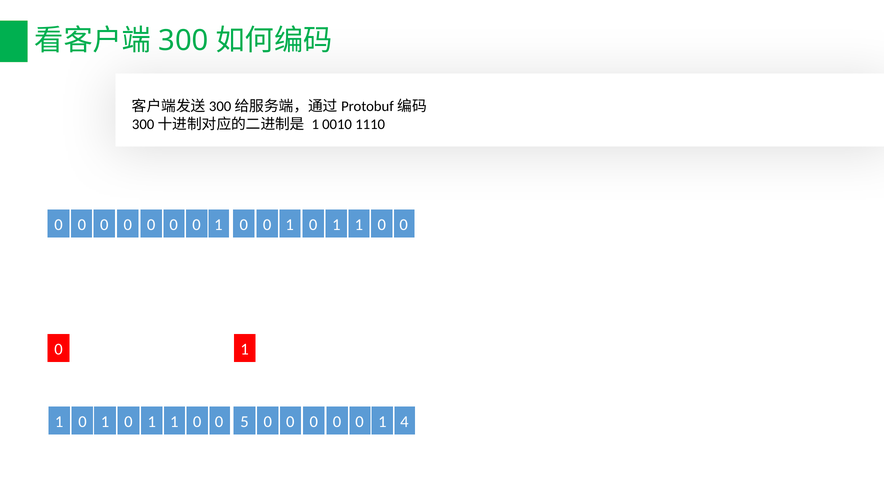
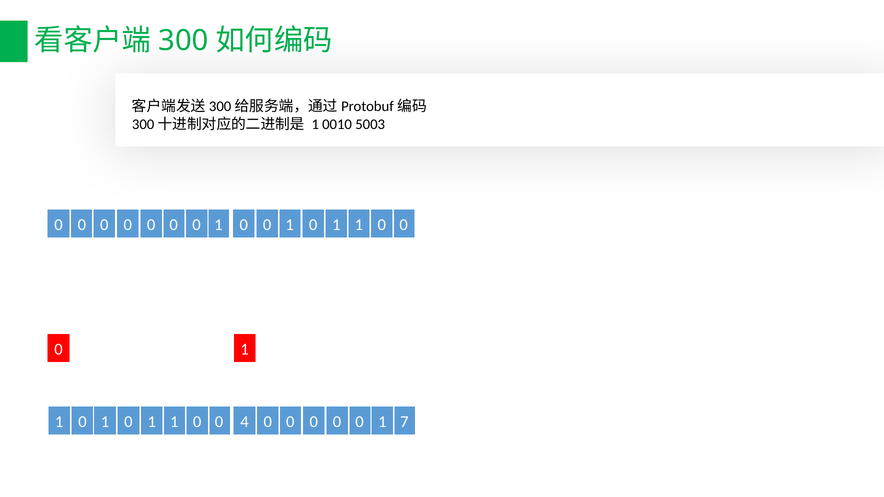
1110: 1110 -> 5003 (370, 124)
5: 5 -> 4 (244, 422)
4: 4 -> 7 (404, 422)
